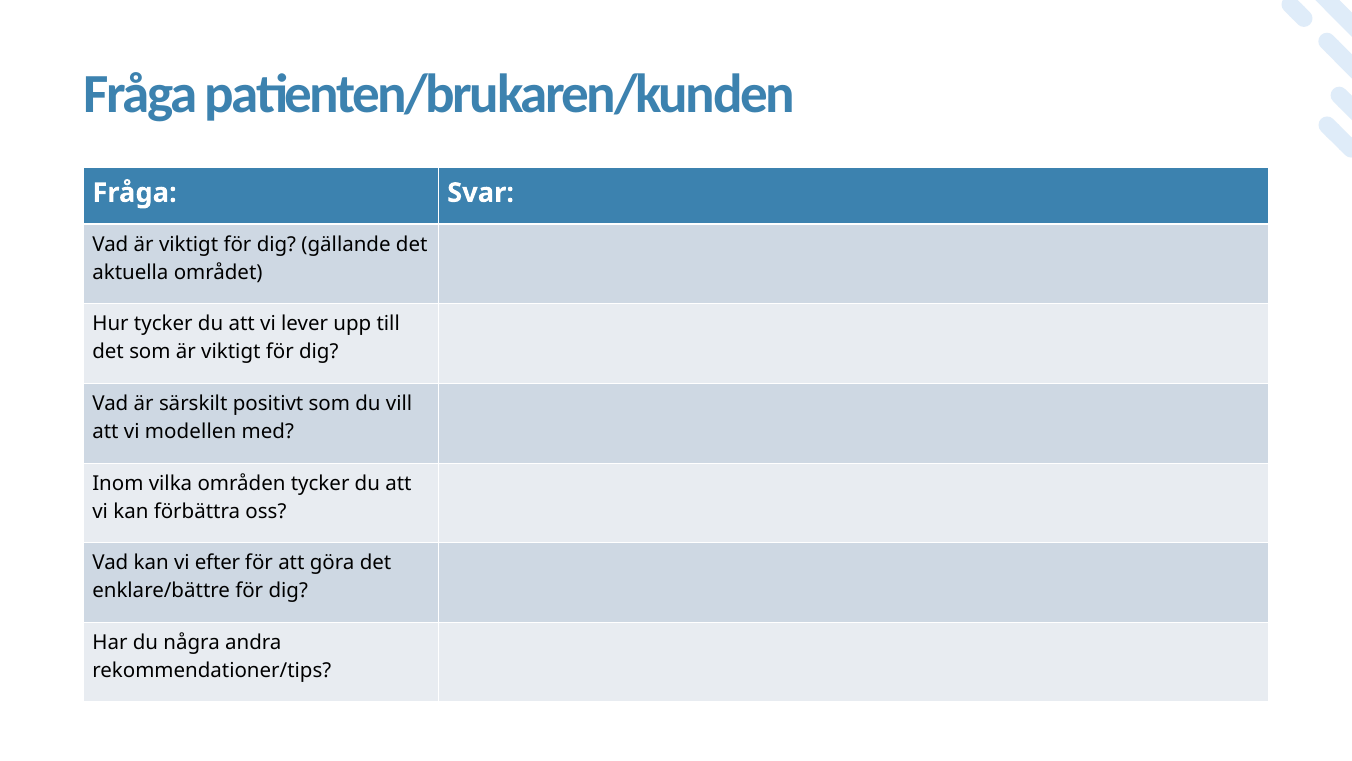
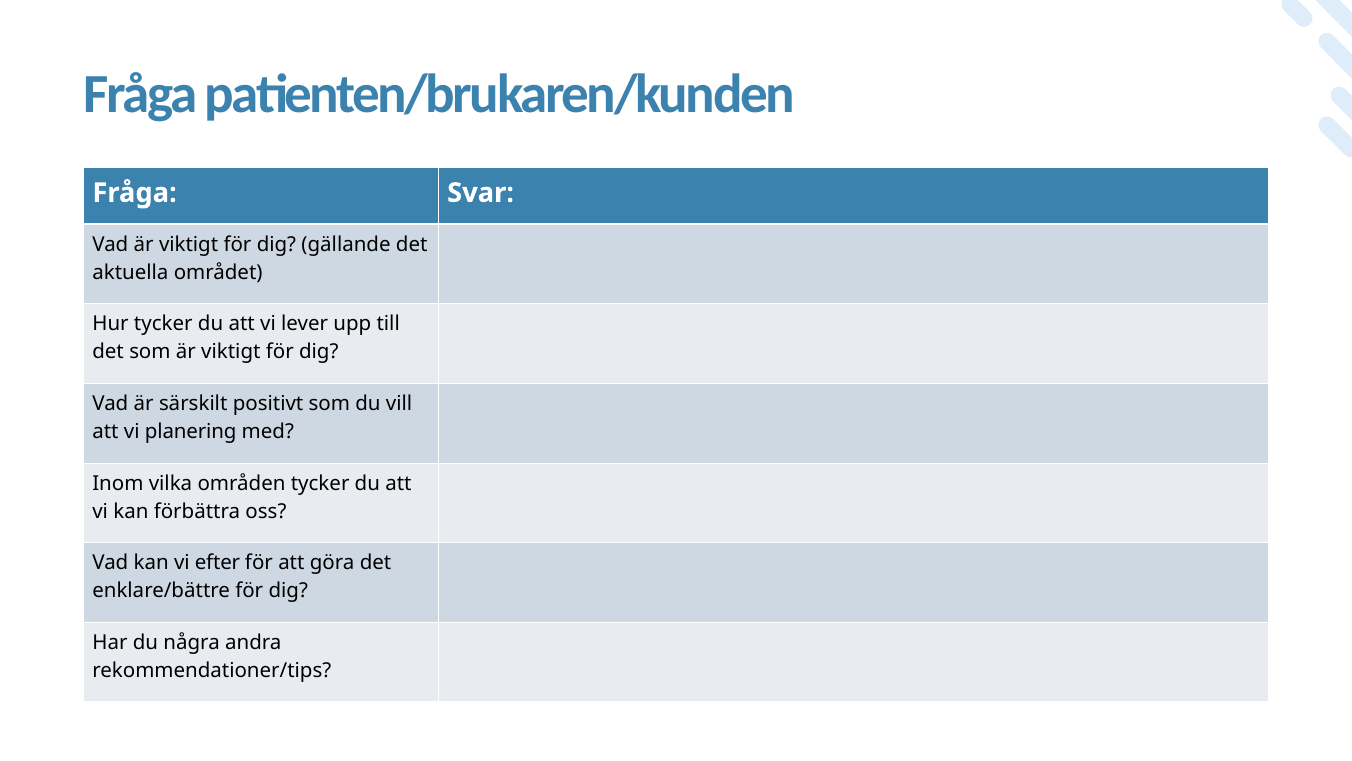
modellen: modellen -> planering (191, 431)
